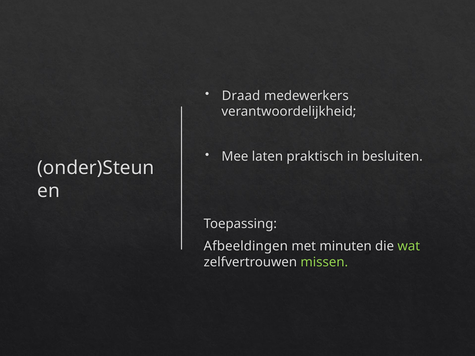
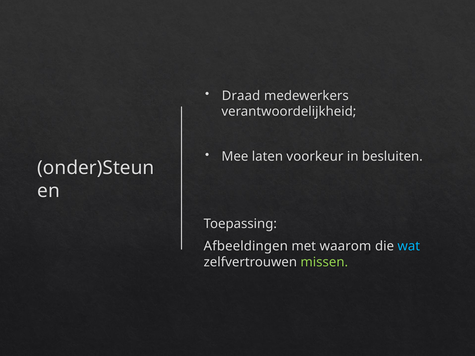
praktisch: praktisch -> voorkeur (315, 157)
minuten: minuten -> waarom (345, 246)
wat colour: light green -> light blue (409, 246)
